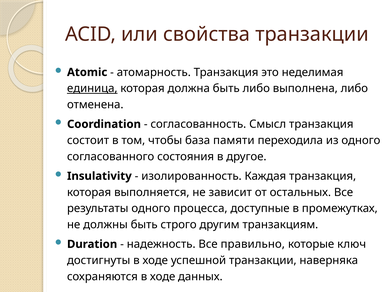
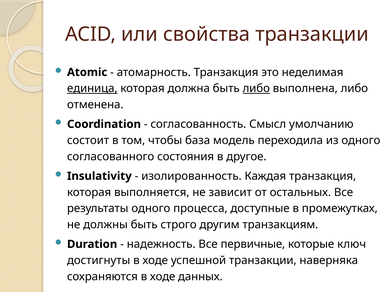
либо underline: none -> present (256, 89)
Смысл транзакция: транзакция -> умолчанию (321, 124)
памяти: памяти -> модель (234, 141)
правильно: правильно -> первичные (253, 245)
